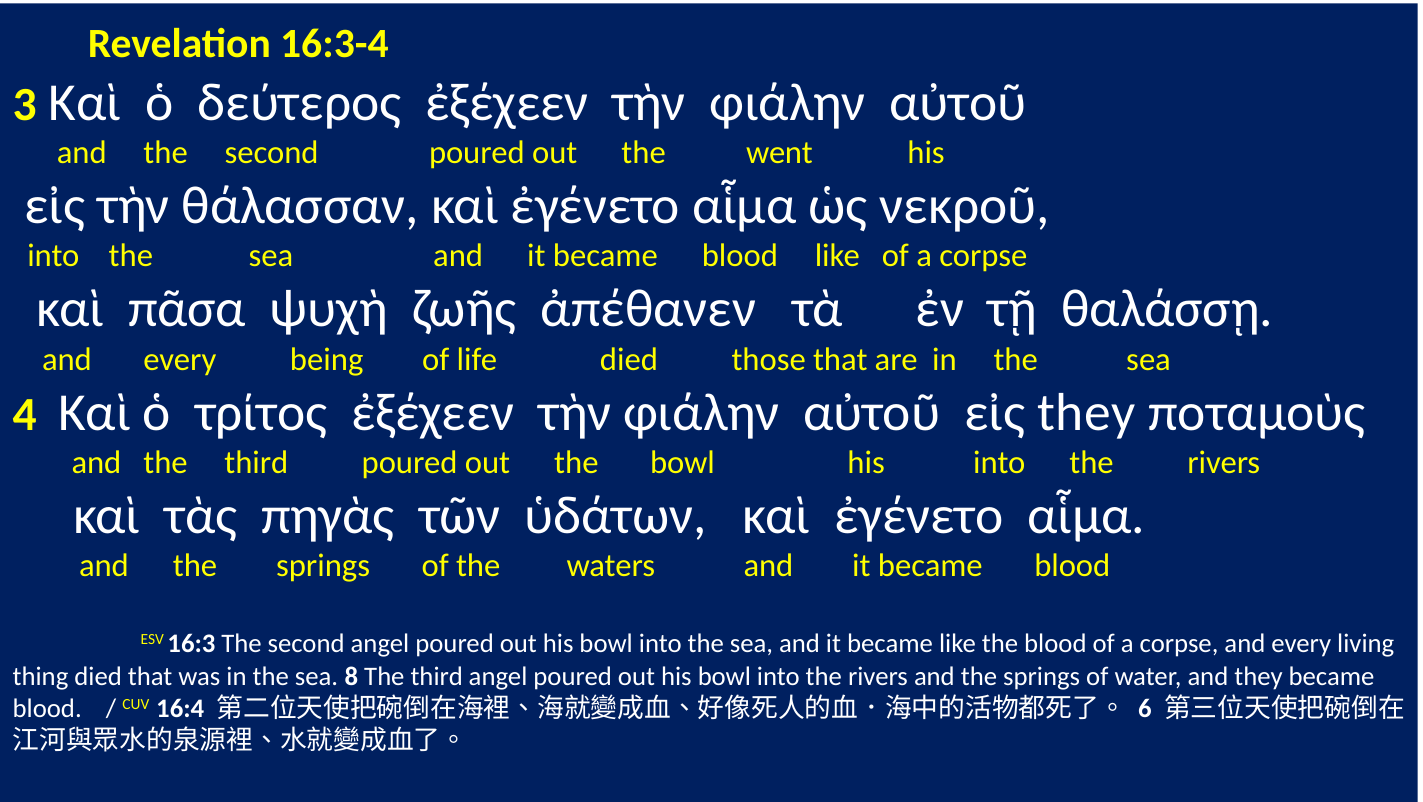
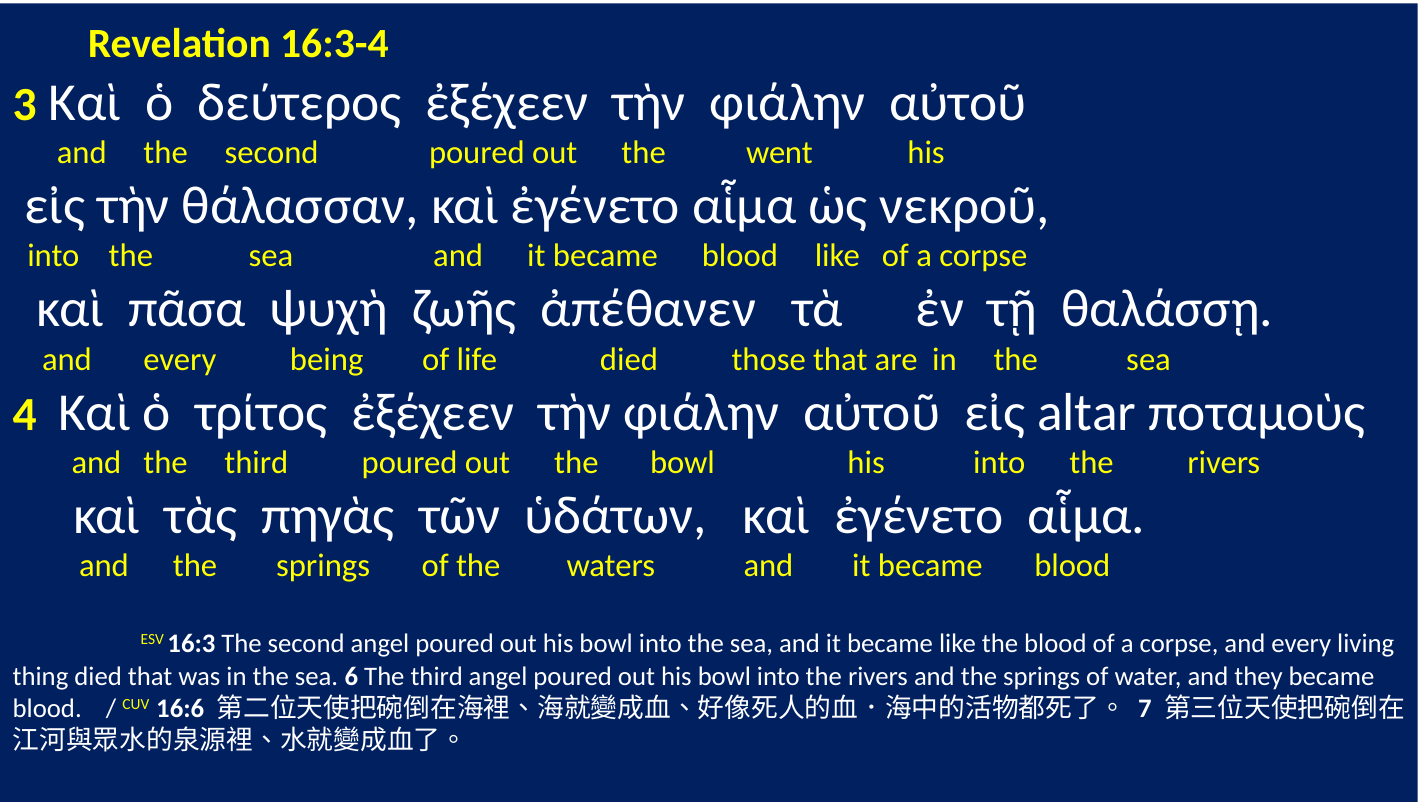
εἰς they: they -> altar (1087, 413)
8: 8 -> 6 (351, 677)
16:4: 16:4 -> 16:6 (180, 709)
6: 6 -> 7 (1145, 709)
